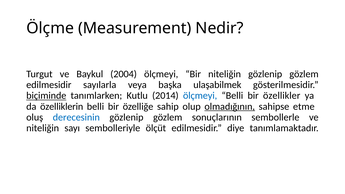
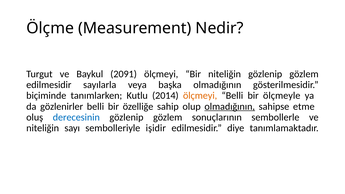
2004: 2004 -> 2091 (124, 74)
başka ulaşabilmek: ulaşabilmek -> olmadığının (217, 85)
biçiminde underline: present -> none (46, 96)
ölçmeyi colour: blue -> orange (200, 96)
özellikler: özellikler -> ölçmeyle (282, 96)
özelliklerin: özelliklerin -> gözlenirler (62, 107)
ölçüt: ölçüt -> işidir (156, 128)
